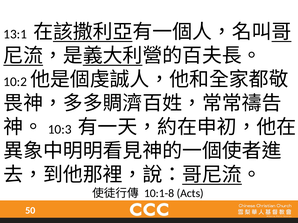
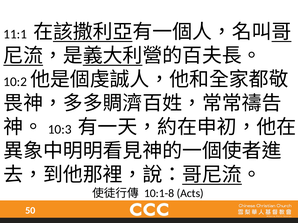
13:1: 13:1 -> 11:1 (15, 34)
